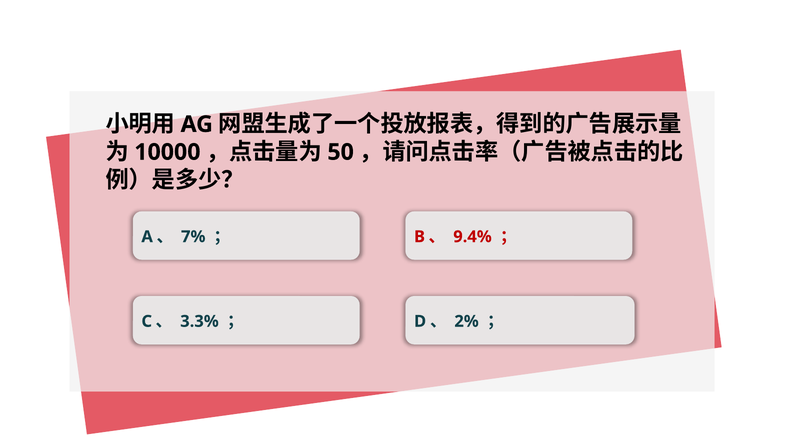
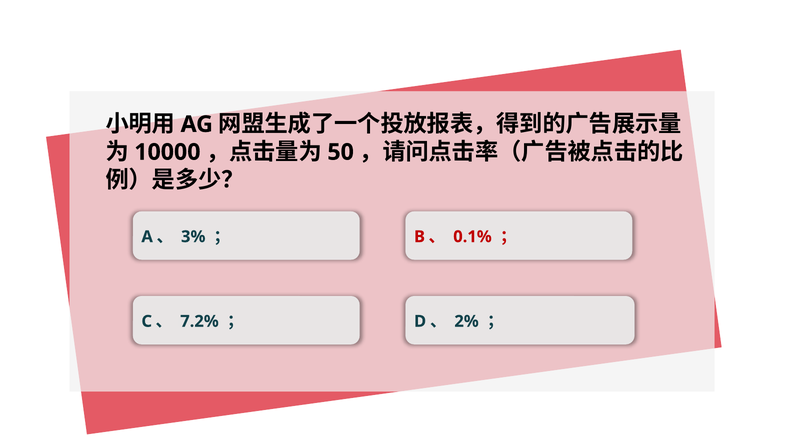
7%: 7% -> 3% (193, 237)
9.4%: 9.4% -> 0.1% (472, 237)
3.3%: 3.3% -> 7.2% (199, 321)
